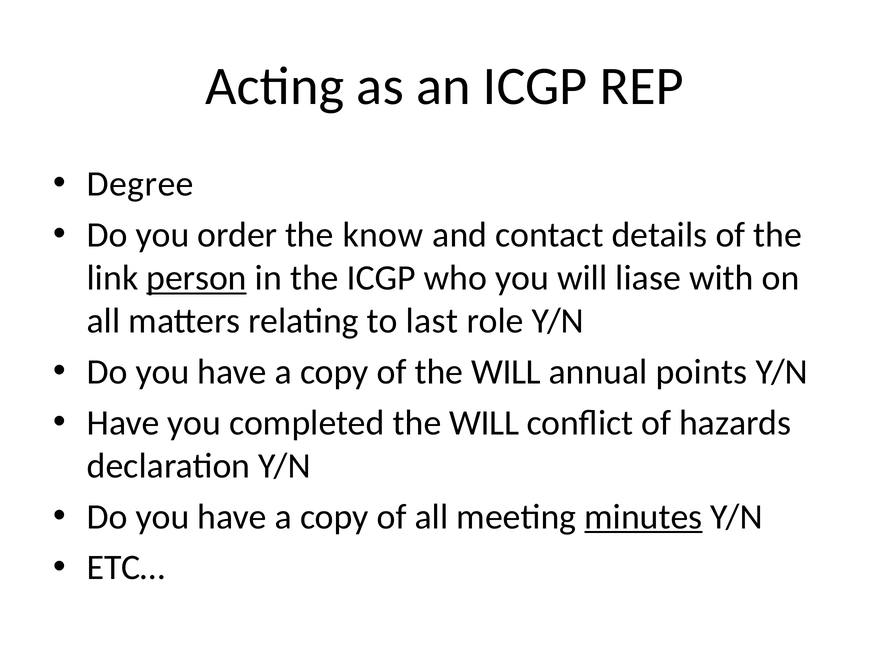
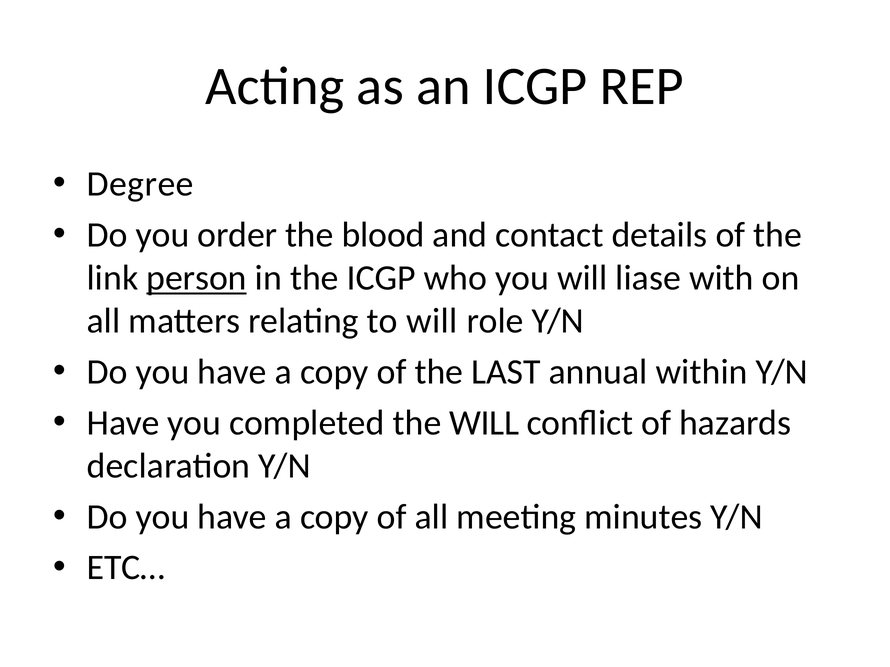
know: know -> blood (383, 235)
to last: last -> will (432, 321)
of the WILL: WILL -> LAST (506, 372)
points: points -> within (702, 372)
minutes underline: present -> none (643, 517)
